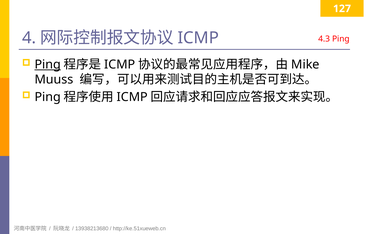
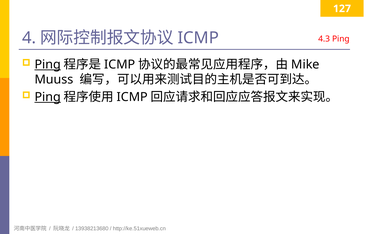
Ping underline: none -> present (48, 97)
